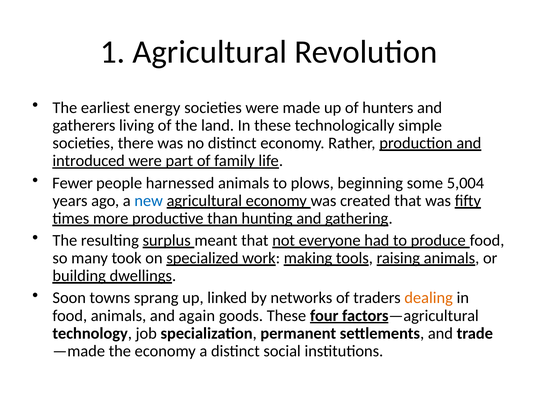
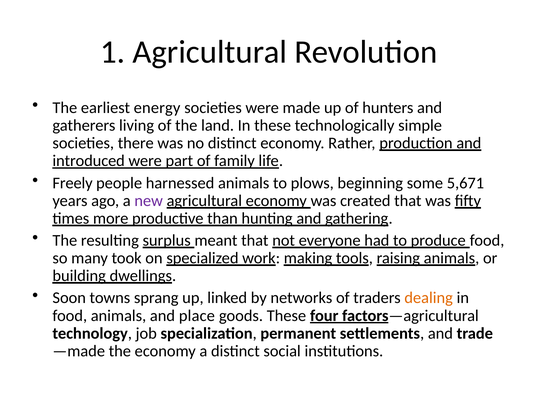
Fewer: Fewer -> Freely (73, 183)
5,004: 5,004 -> 5,671 (465, 183)
new colour: blue -> purple (149, 201)
again: again -> place (197, 316)
